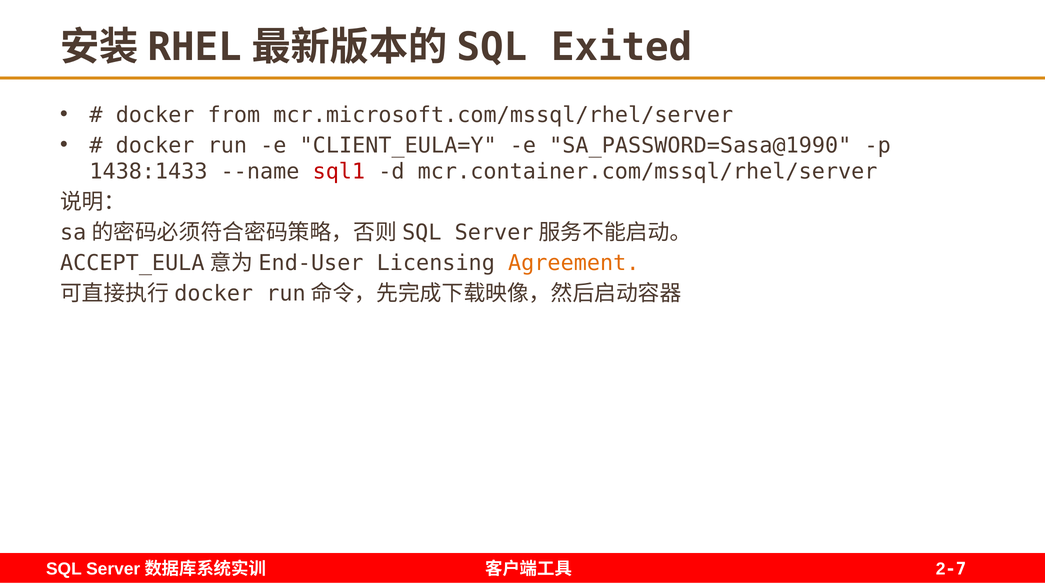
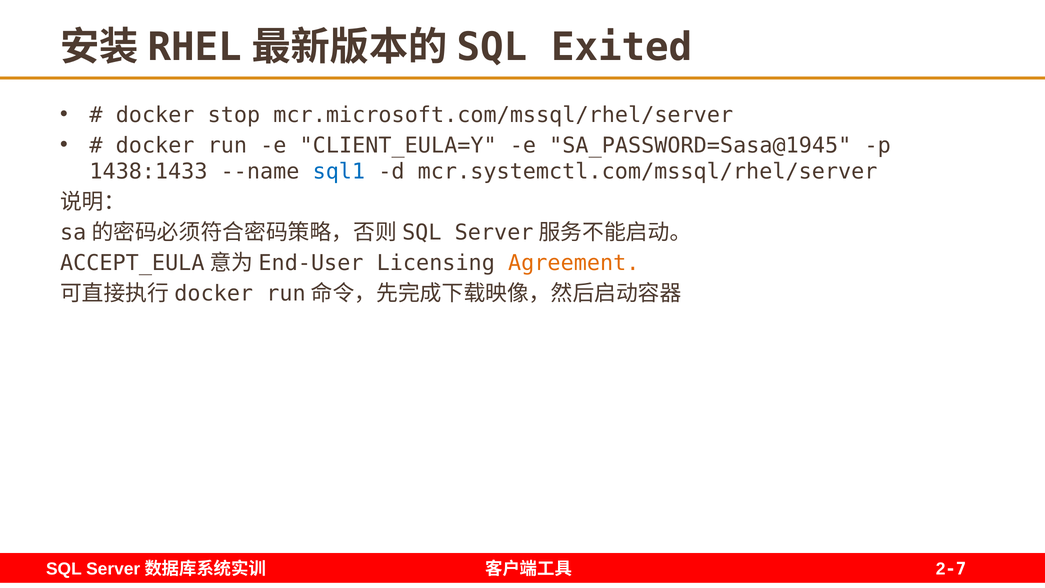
from: from -> stop (234, 115)
SA_PASSWORD=Sasa@1990: SA_PASSWORD=Sasa@1990 -> SA_PASSWORD=Sasa@1945 (700, 145)
sql1 colour: red -> blue (339, 172)
mcr.container.com/mssql/rhel/server: mcr.container.com/mssql/rhel/server -> mcr.systemctl.com/mssql/rhel/server (648, 172)
